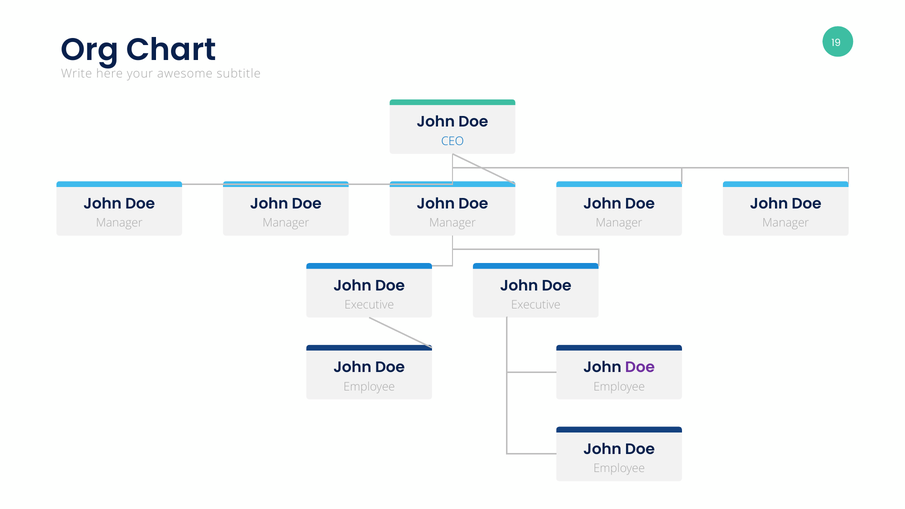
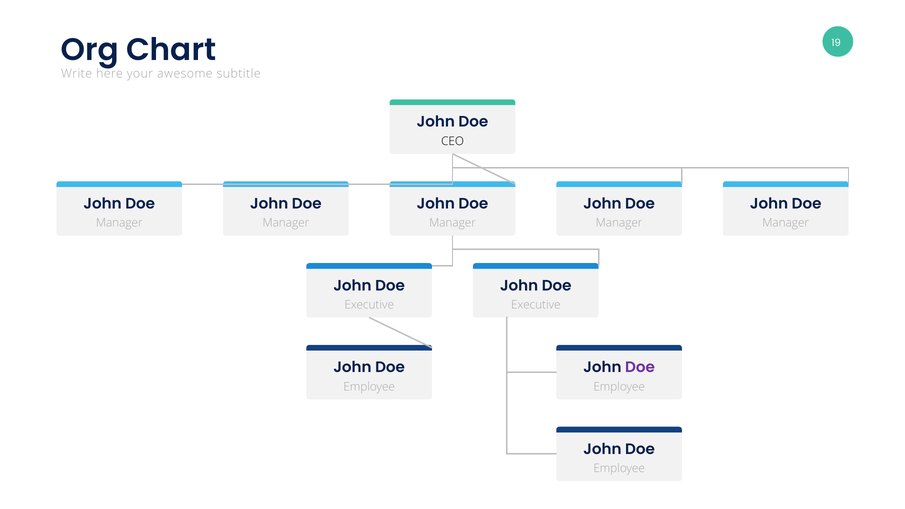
CEO colour: blue -> black (453, 141)
